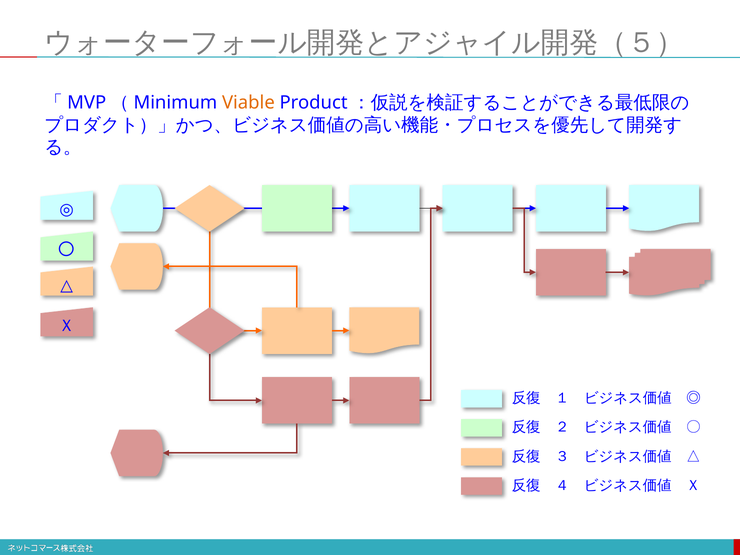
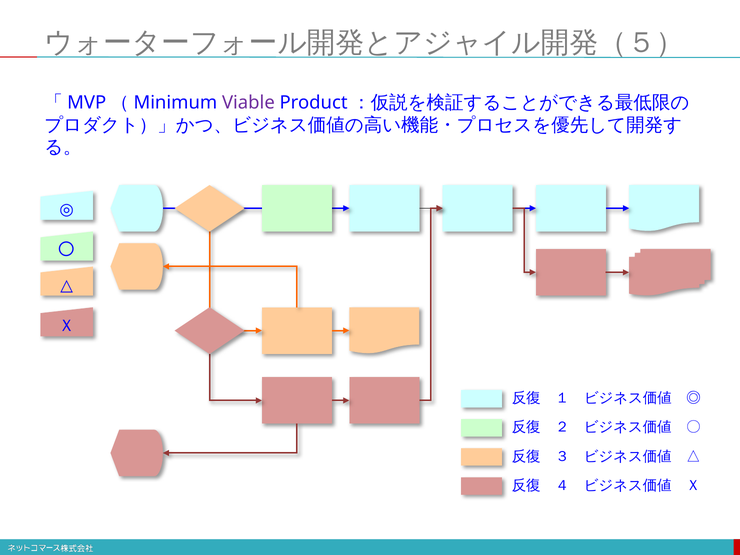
Viable colour: orange -> purple (248, 103)
